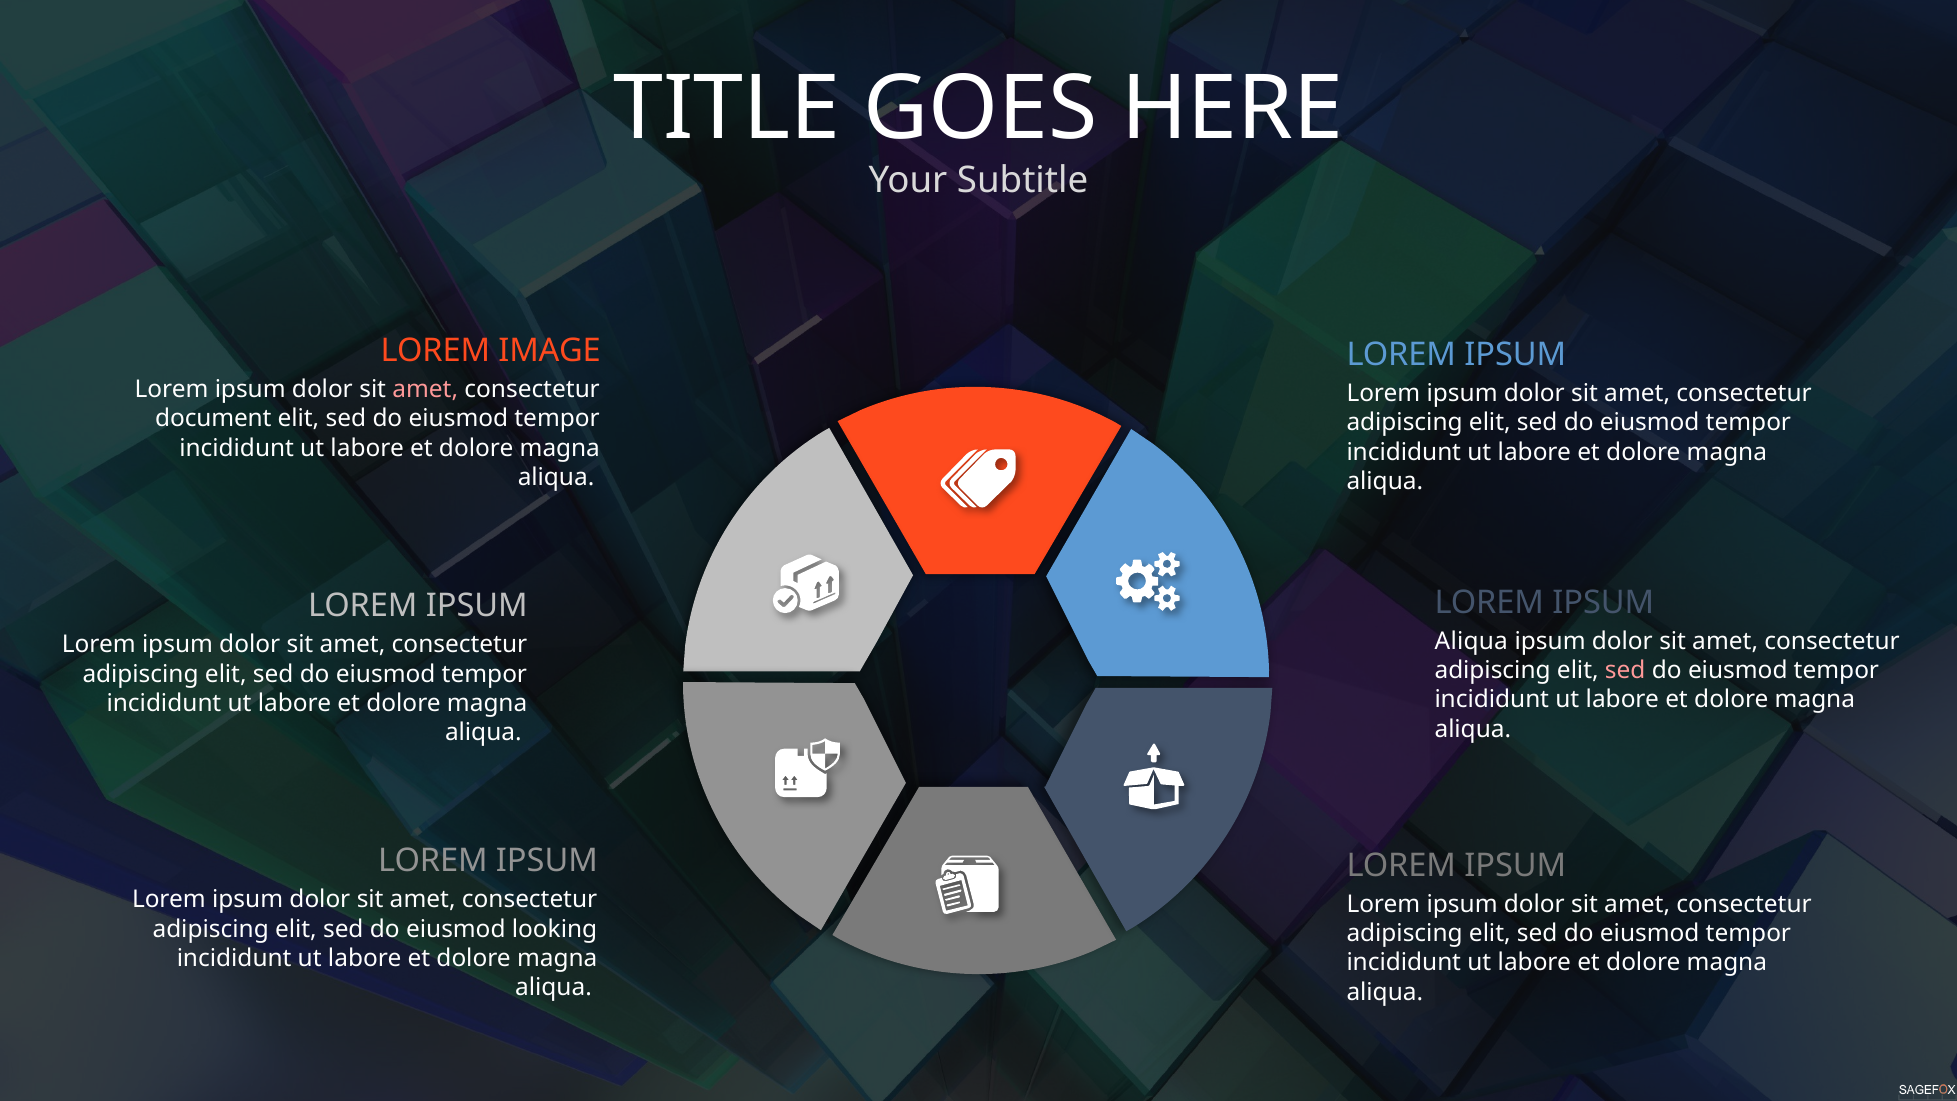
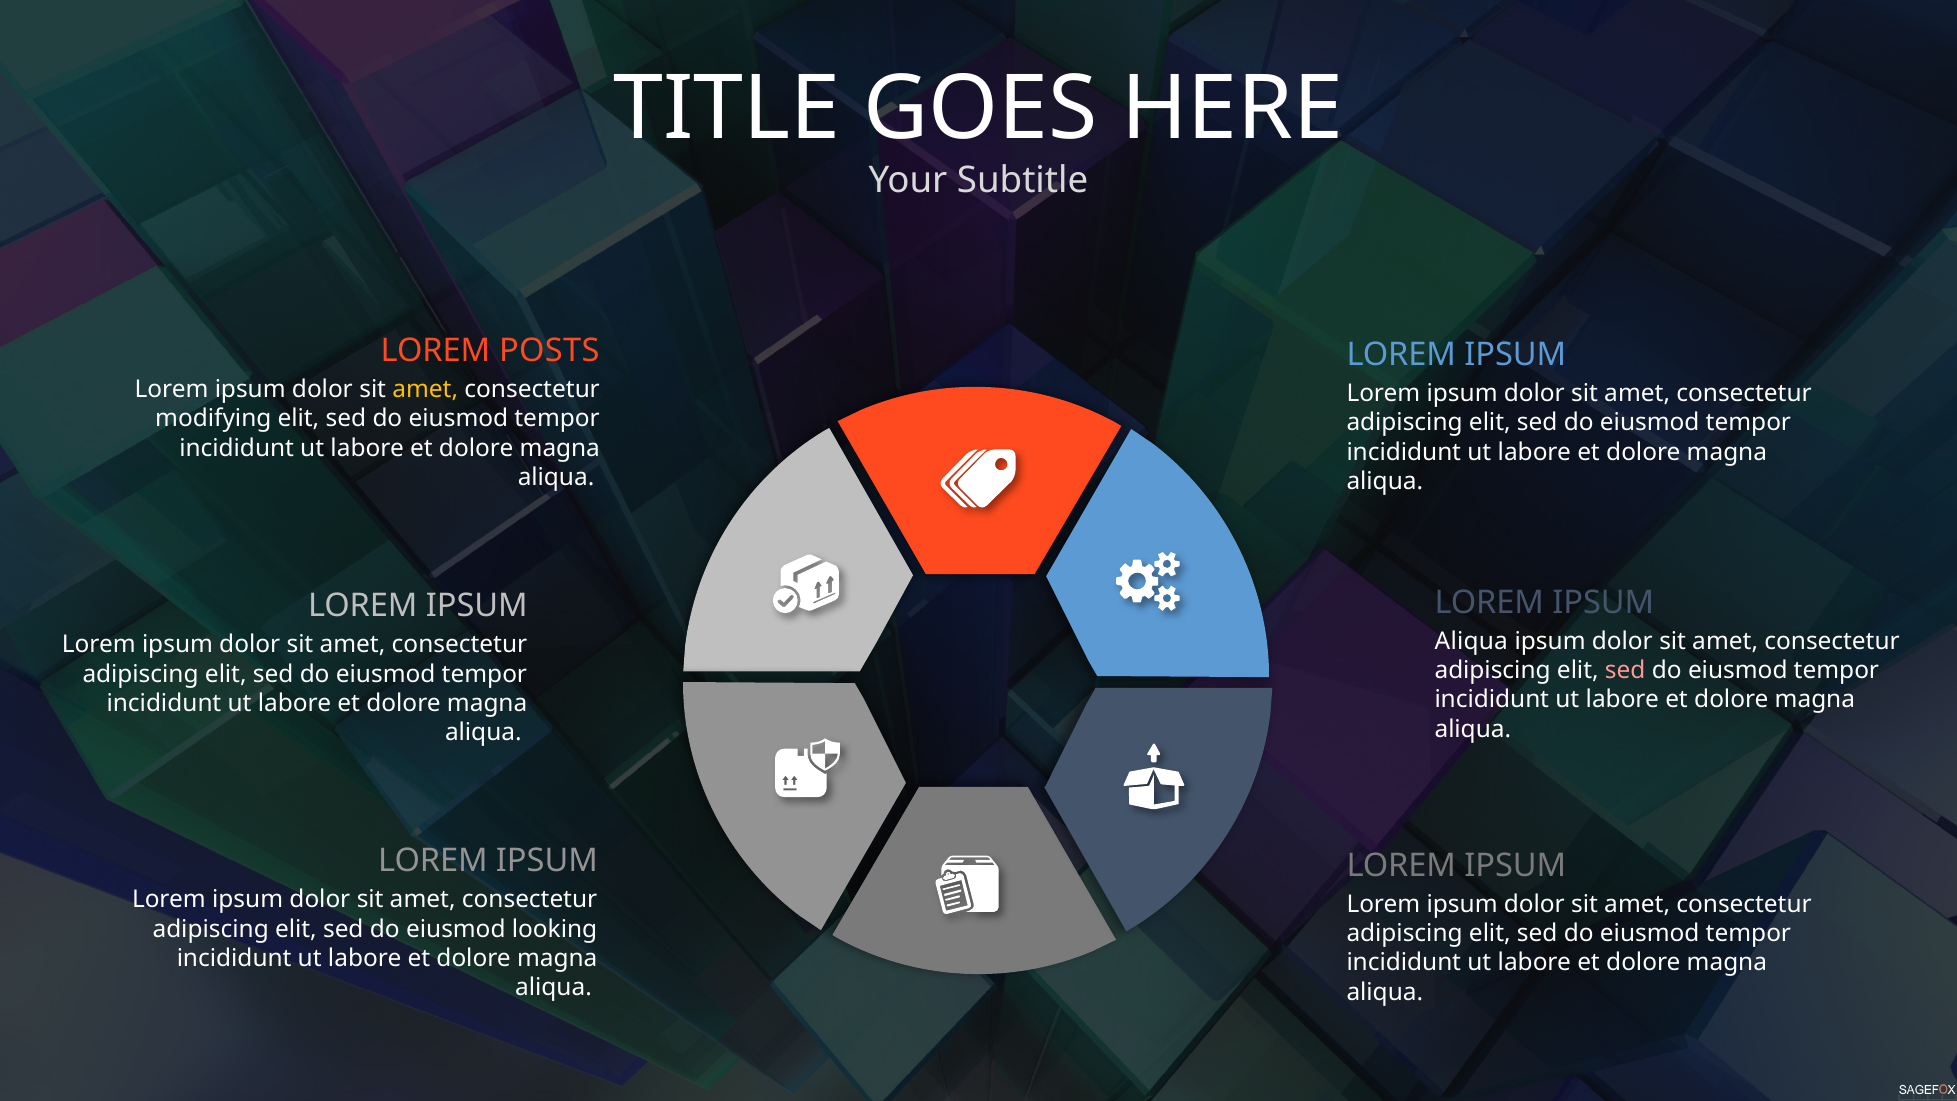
IMAGE: IMAGE -> POSTS (549, 351)
amet colour: pink -> yellow (425, 389)
document: document -> modifying (213, 419)
